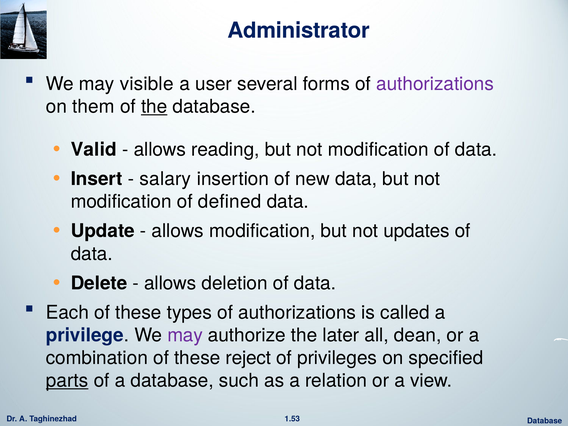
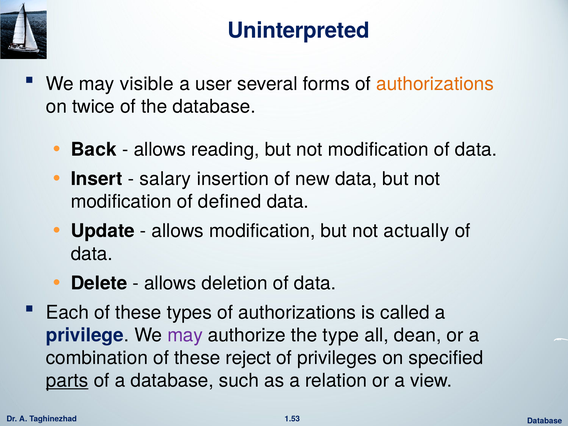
Administrator: Administrator -> Uninterpreted (299, 31)
authorizations colour: purple -> orange (435, 84)
them: them -> twice (94, 107)
the underline: present -> none (154, 107)
Valid: Valid -> Back (94, 150)
updates: updates -> actually (416, 231)
later: later -> type (341, 335)
